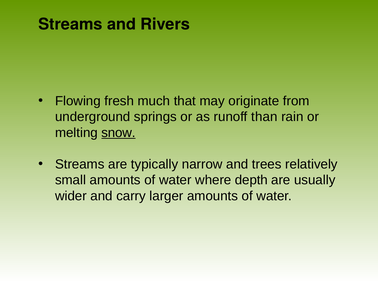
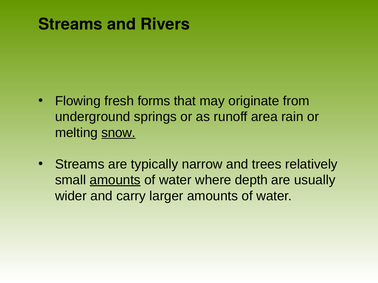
much: much -> forms (154, 101)
than: than -> area (264, 117)
amounts underline: none -> present (115, 180)
